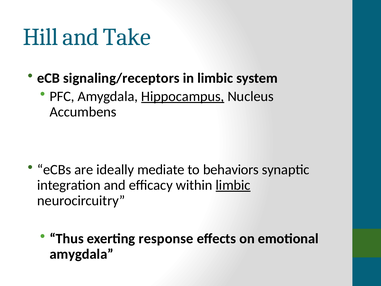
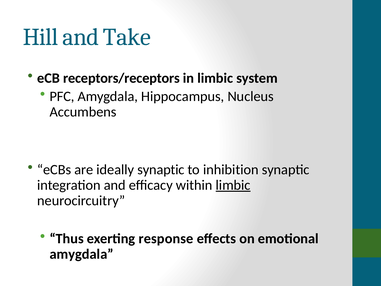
signaling/receptors: signaling/receptors -> receptors/receptors (121, 78)
Hippocampus underline: present -> none (183, 96)
ideally mediate: mediate -> synaptic (161, 170)
behaviors: behaviors -> inhibition (231, 170)
